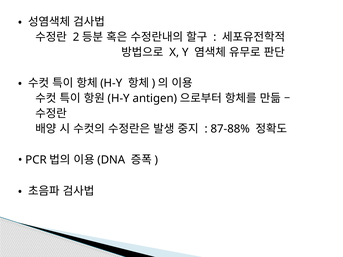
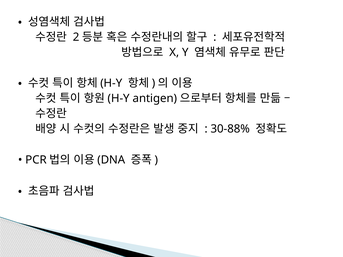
87-88%: 87-88% -> 30-88% (230, 129)
